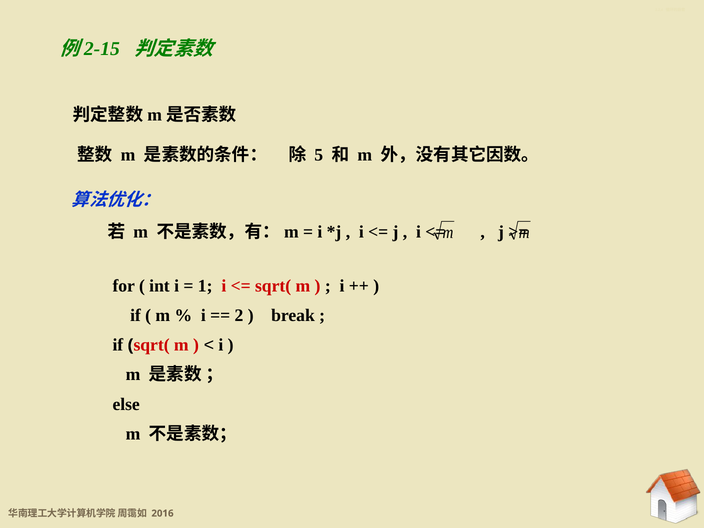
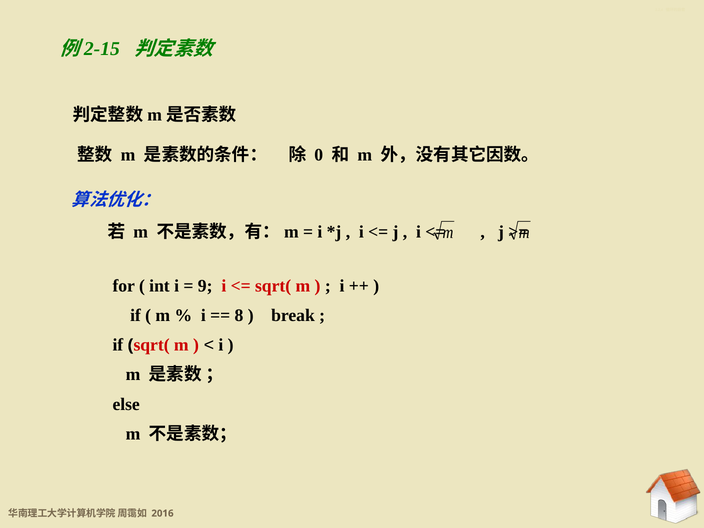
5: 5 -> 0 (319, 155)
1: 1 -> 9 (205, 286)
2: 2 -> 8 (239, 316)
